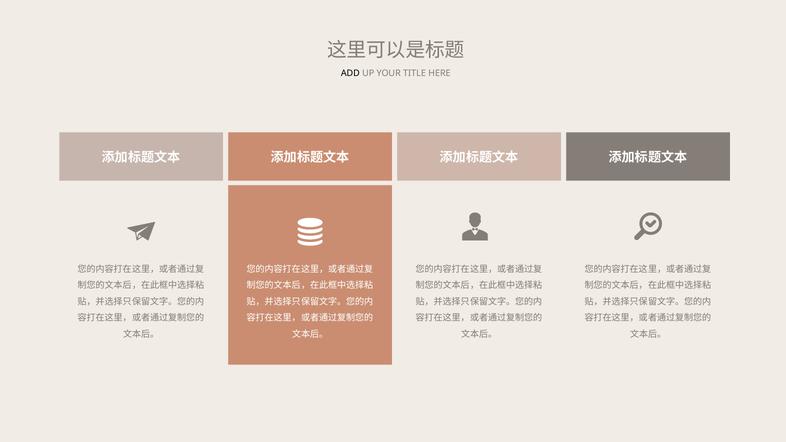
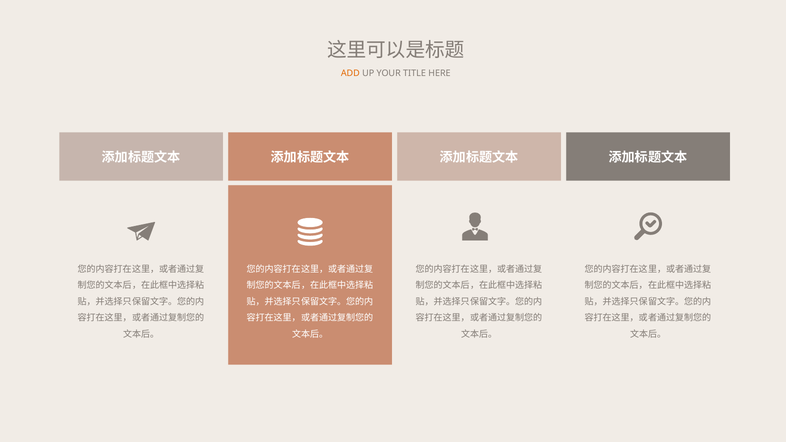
ADD colour: black -> orange (350, 73)
